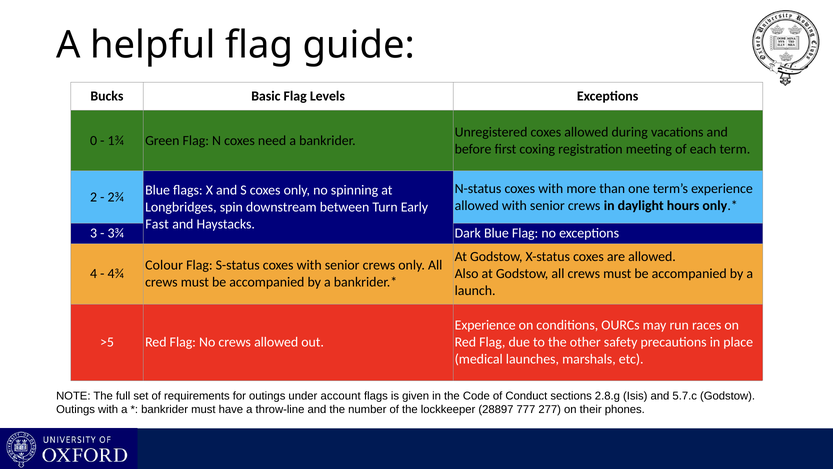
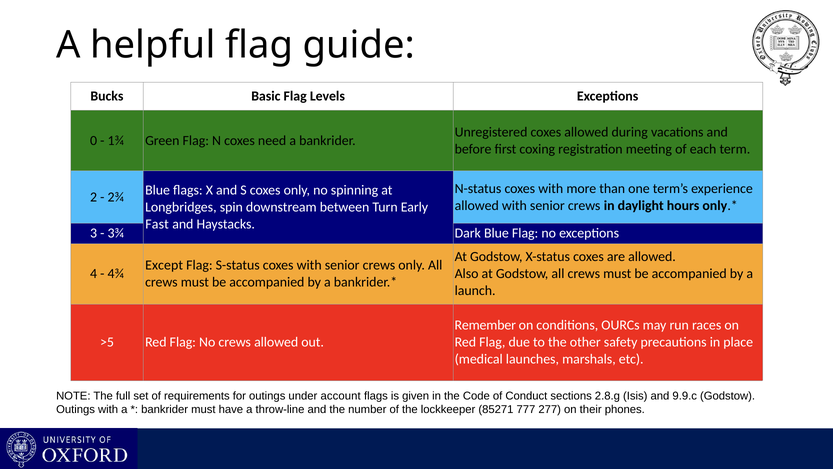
Colour: Colour -> Except (164, 265)
Experience: Experience -> Remember (485, 325)
5.7.c: 5.7.c -> 9.9.c (685, 396)
28897: 28897 -> 85271 (496, 409)
